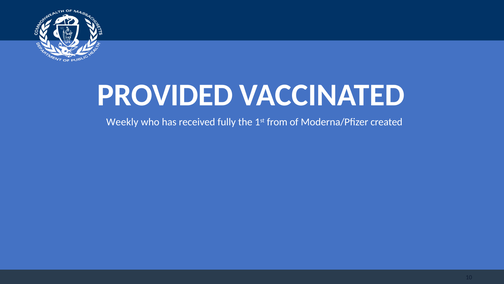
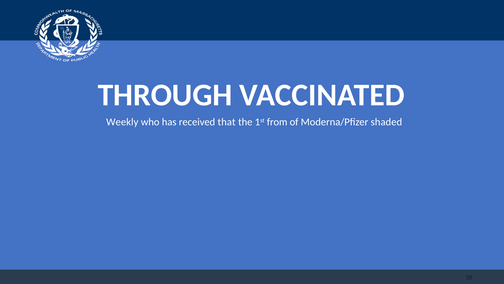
PROVIDED: PROVIDED -> THROUGH (165, 95)
fully: fully -> that (227, 122)
created: created -> shaded (386, 122)
